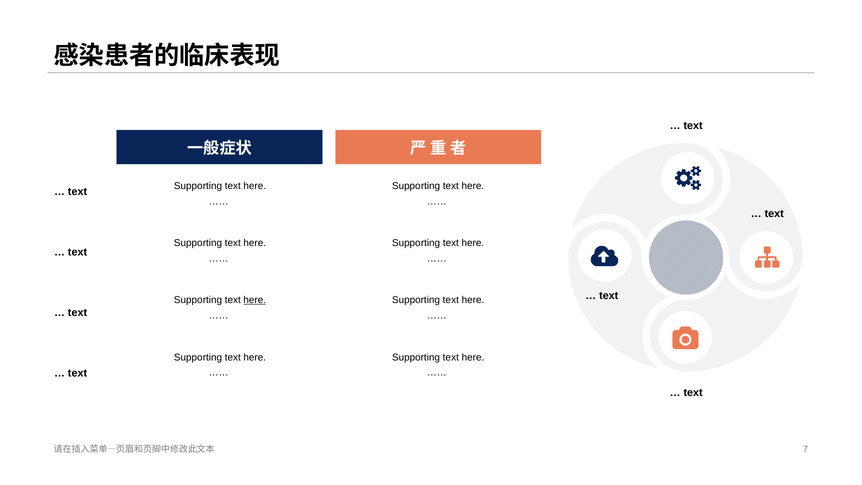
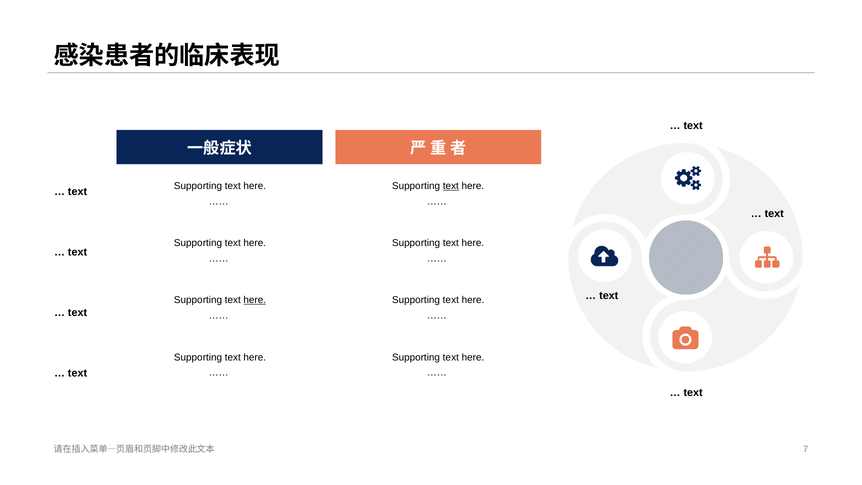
text underline: none -> present (451, 186)
